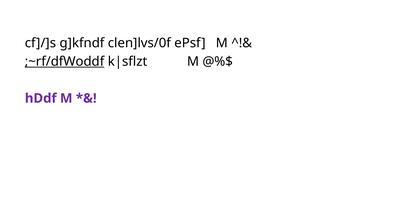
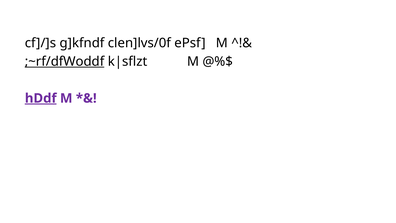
hDdf underline: none -> present (41, 98)
